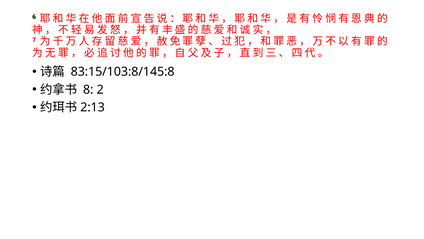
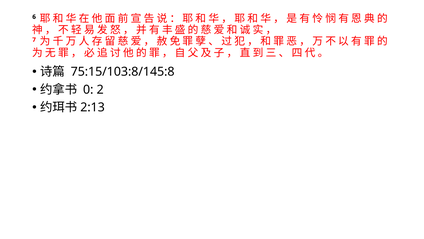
83:15/103:8/145:8: 83:15/103:8/145:8 -> 75:15/103:8/145:8 (123, 72)
8: 8 -> 0 (88, 89)
